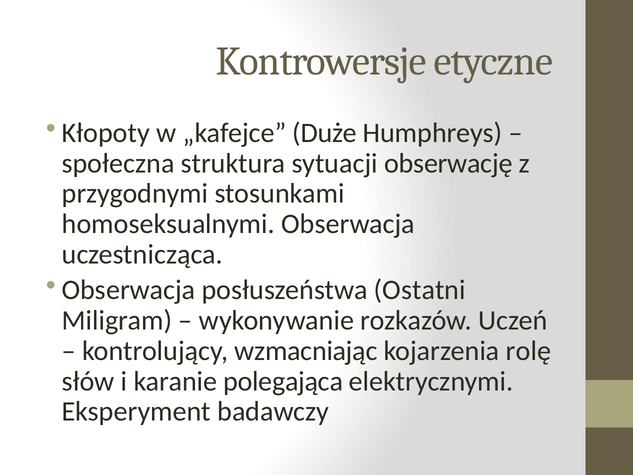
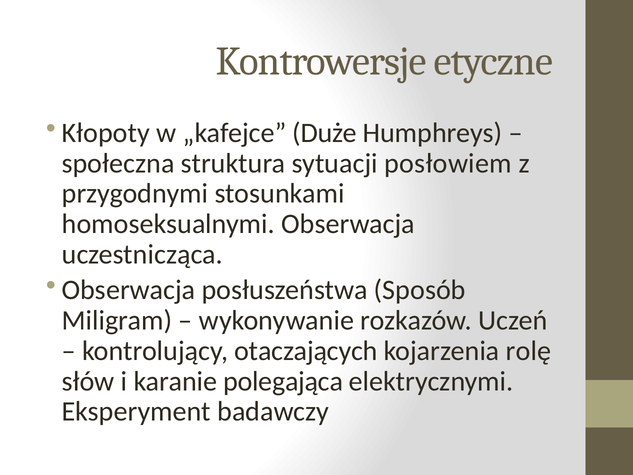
obserwację: obserwację -> posłowiem (448, 163)
Ostatni: Ostatni -> Sposób (420, 290)
wzmacniając: wzmacniając -> otaczających (306, 351)
